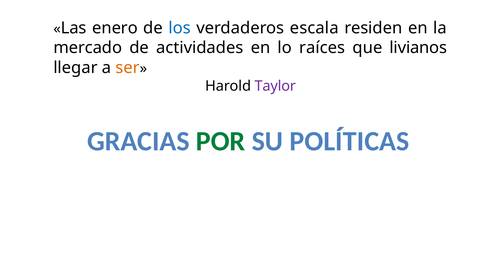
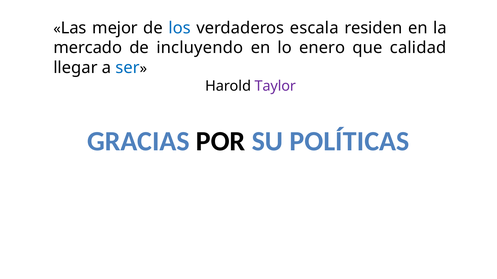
enero: enero -> mejor (115, 28)
actividades: actividades -> incluyendo (200, 48)
raíces: raíces -> enero (322, 48)
livianos: livianos -> calidad (418, 48)
ser colour: orange -> blue (128, 68)
POR colour: green -> black (221, 142)
